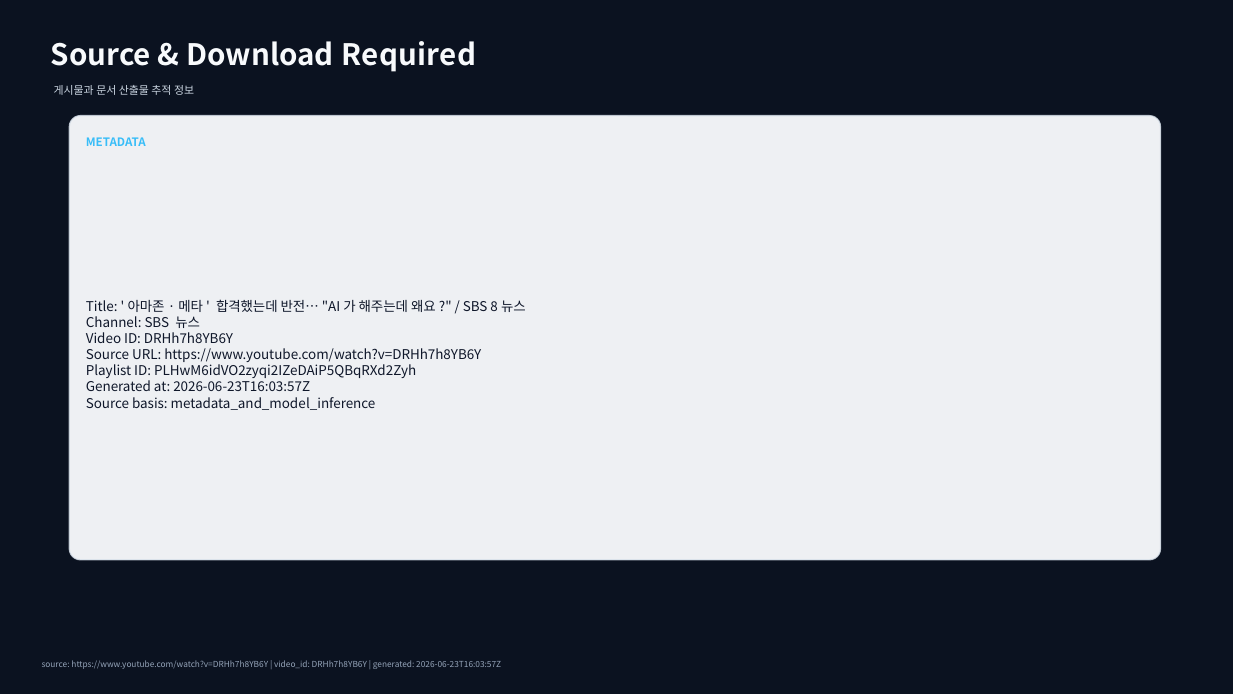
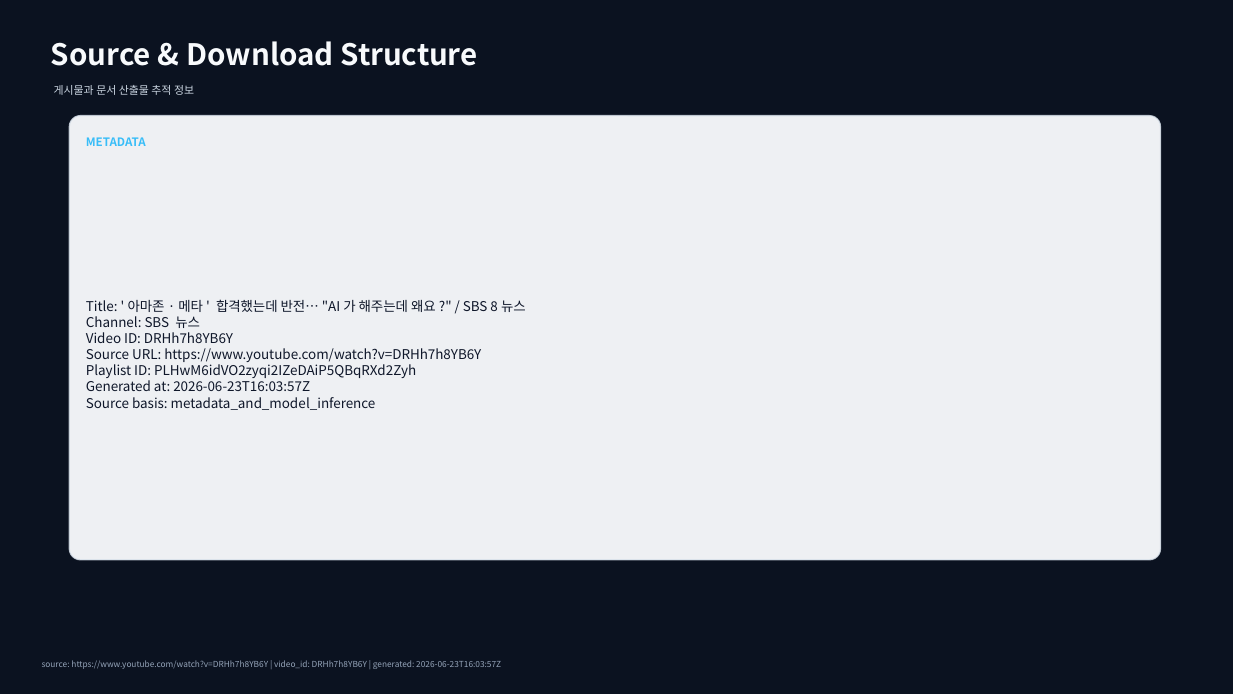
Required: Required -> Structure (409, 55)
